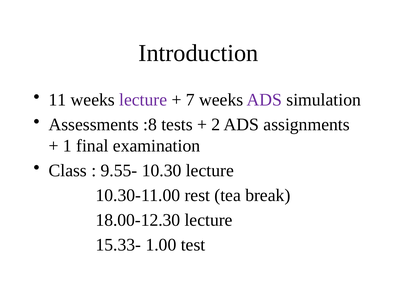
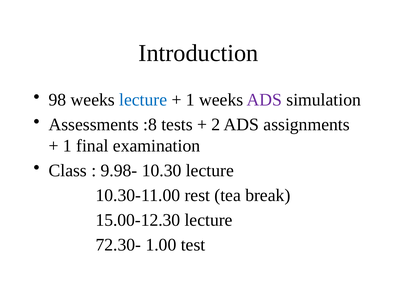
11: 11 -> 98 (57, 100)
lecture colour: purple -> blue (143, 100)
7: 7 -> 1 (190, 100)
9.55-: 9.55- -> 9.98- (119, 170)
18.00-12.30: 18.00-12.30 -> 15.00-12.30 (138, 220)
15.33-: 15.33- -> 72.30- (118, 245)
